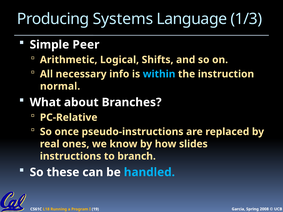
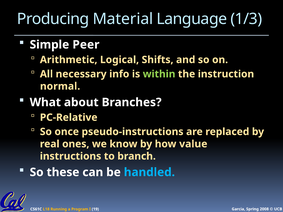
Systems: Systems -> Material (123, 19)
within colour: light blue -> light green (159, 74)
slides: slides -> value (193, 144)
